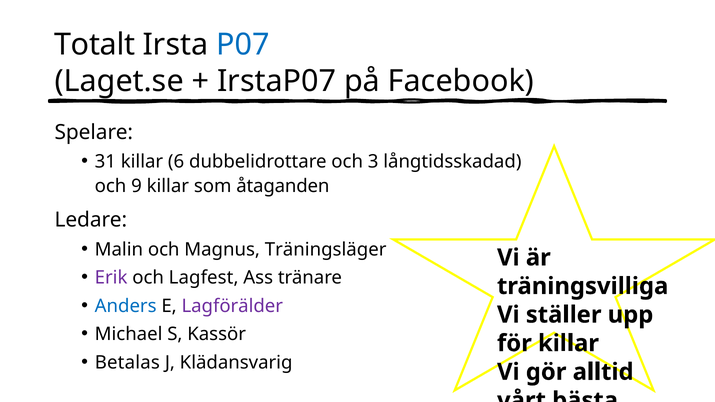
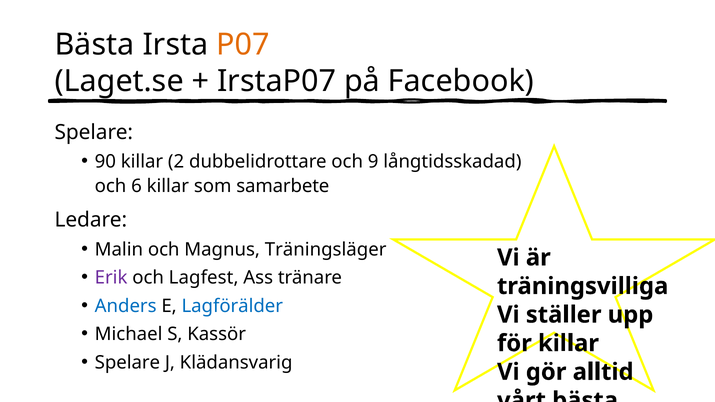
Totalt: Totalt -> Bästa (95, 45)
P07 colour: blue -> orange (243, 45)
31: 31 -> 90 (105, 162)
6: 6 -> 2 (176, 162)
3: 3 -> 9 (373, 162)
9: 9 -> 6 (136, 186)
åtaganden: åtaganden -> samarbete (283, 186)
Lagförälder colour: purple -> blue (232, 306)
Betalas: Betalas -> Spelare (127, 363)
